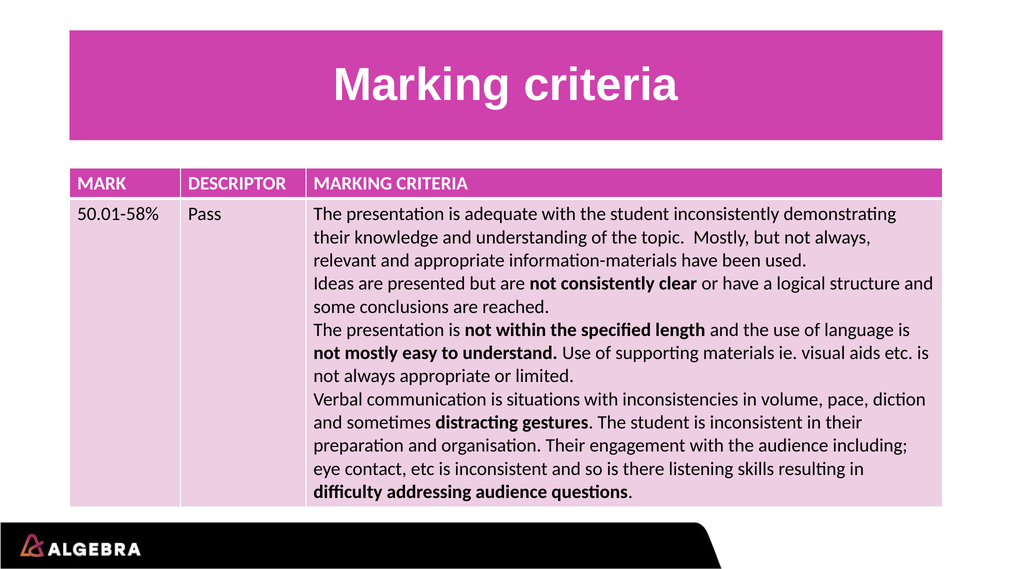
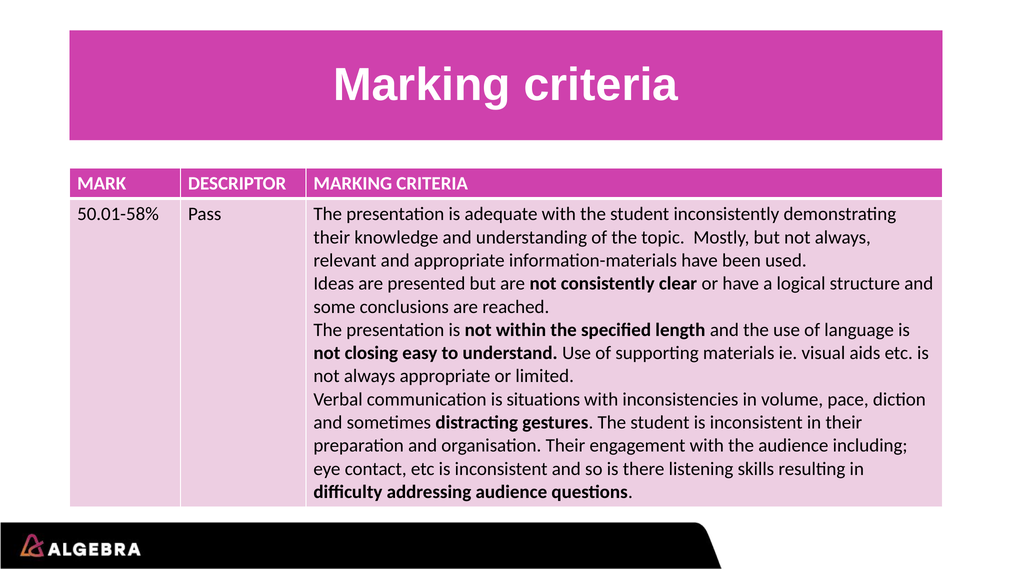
not mostly: mostly -> closing (371, 353)
